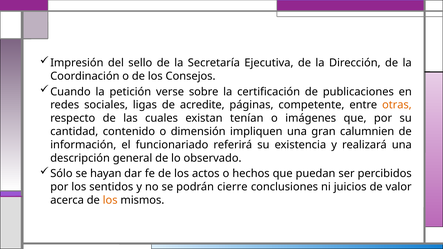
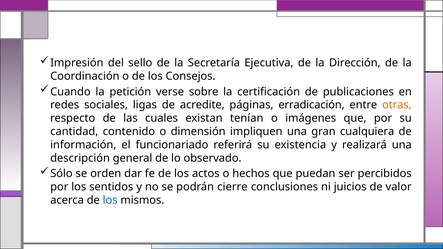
competente: competente -> erradicación (312, 105)
calumnien: calumnien -> cualquiera (367, 132)
hayan: hayan -> orden (106, 174)
los colour: orange -> blue (110, 200)
